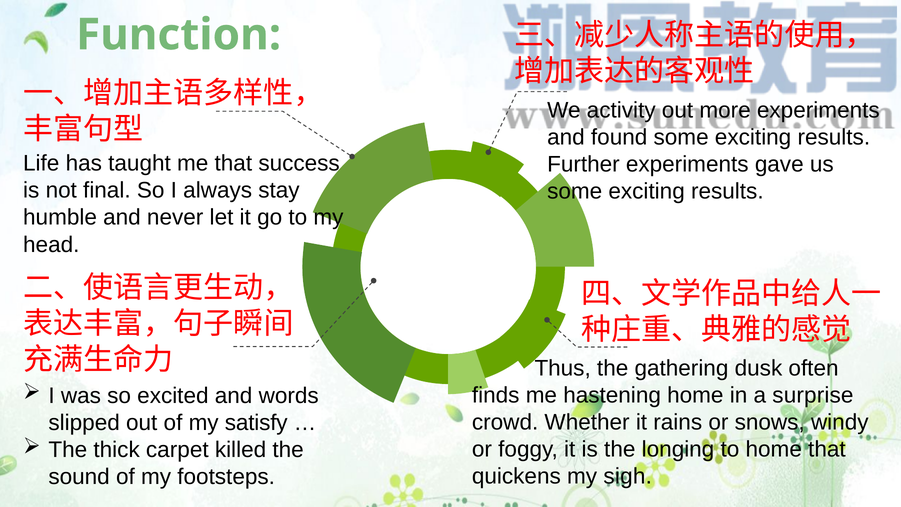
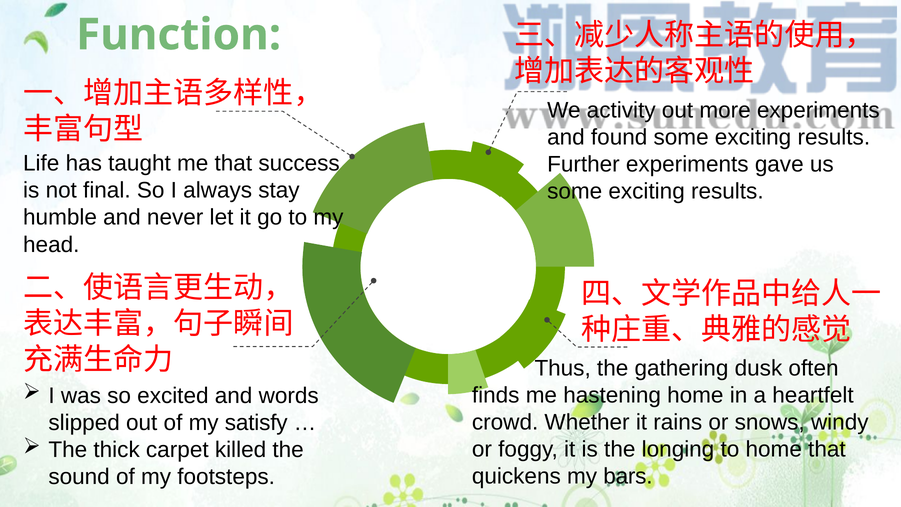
surprise: surprise -> heartfelt (813, 395)
sigh: sigh -> bars (628, 476)
